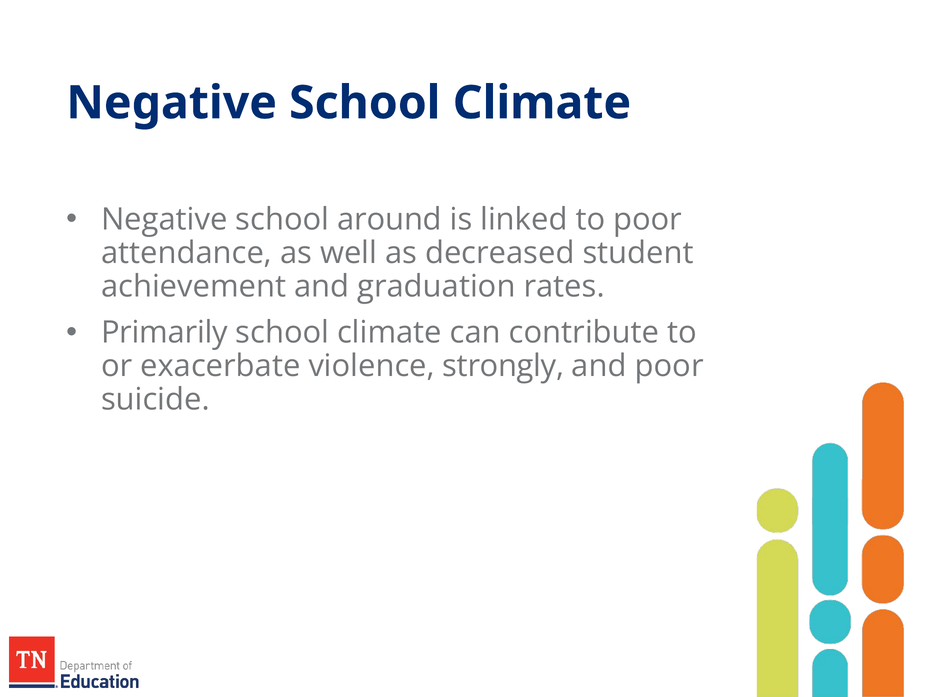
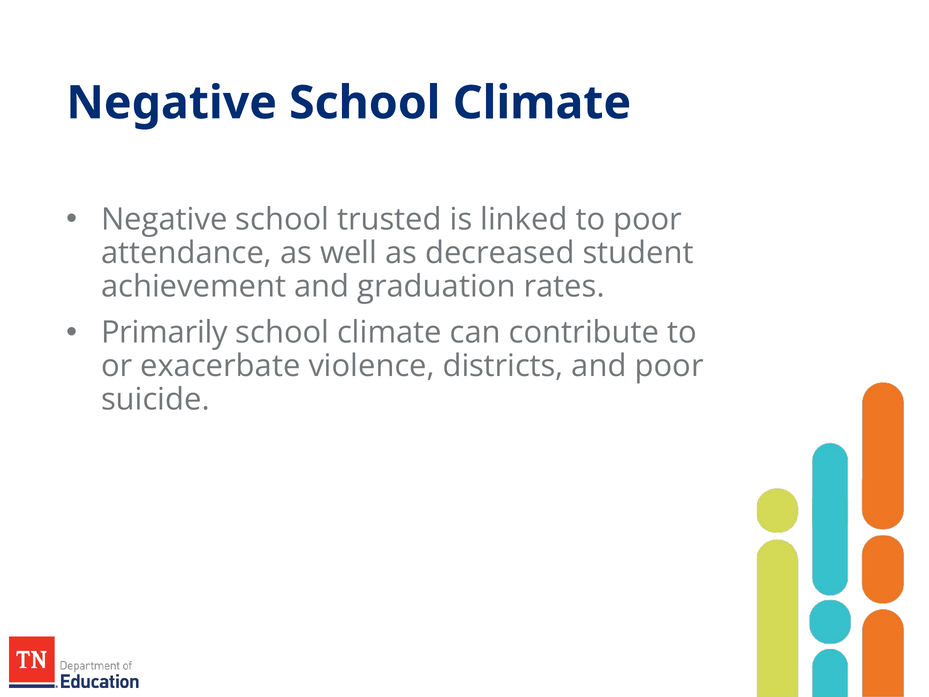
around: around -> trusted (389, 219)
strongly: strongly -> districts (503, 366)
